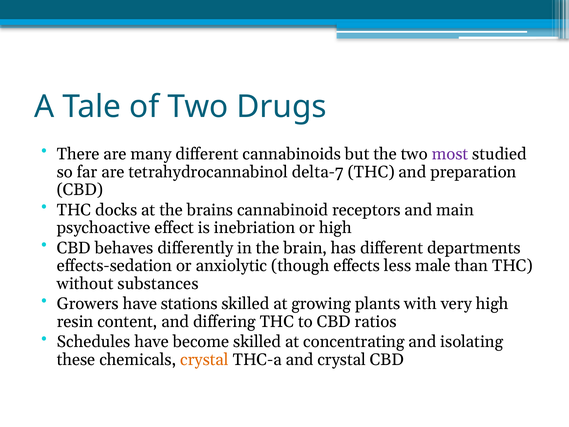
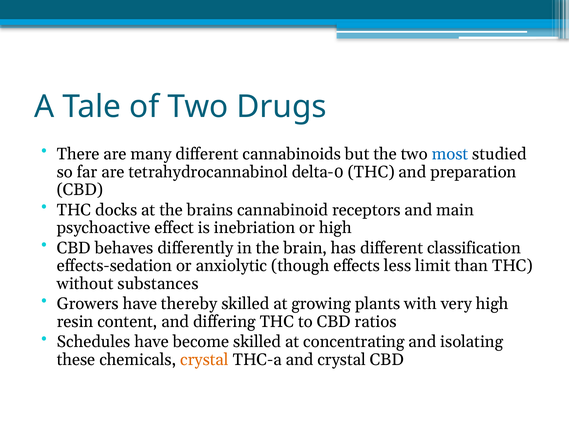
most colour: purple -> blue (450, 154)
delta-7: delta-7 -> delta-0 (318, 172)
departments: departments -> classification (474, 248)
male: male -> limit (433, 266)
stations: stations -> thereby (189, 304)
